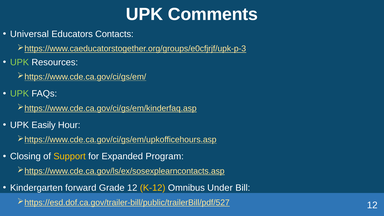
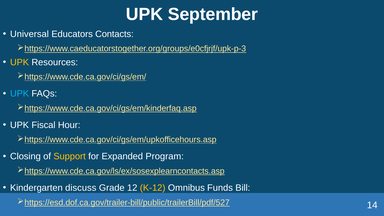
Comments: Comments -> September (213, 14)
UPK colour: light green -> yellow (20, 62)
UPK colour: light green -> light blue (20, 94)
Easily: Easily -> Fiscal (43, 125)
forward: forward -> discuss (81, 188)
Under: Under -> Funds (220, 188)
12: 12 -> 14 (372, 205)
